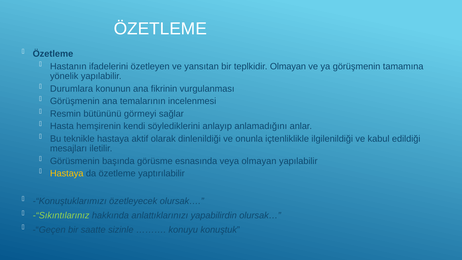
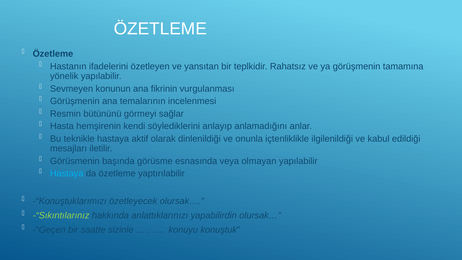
teplkidir Olmayan: Olmayan -> Rahatsız (288, 66)
Durumlara: Durumlara -> Sevmeyen (72, 89)
Hastaya colour: yellow -> light blue (67, 173)
